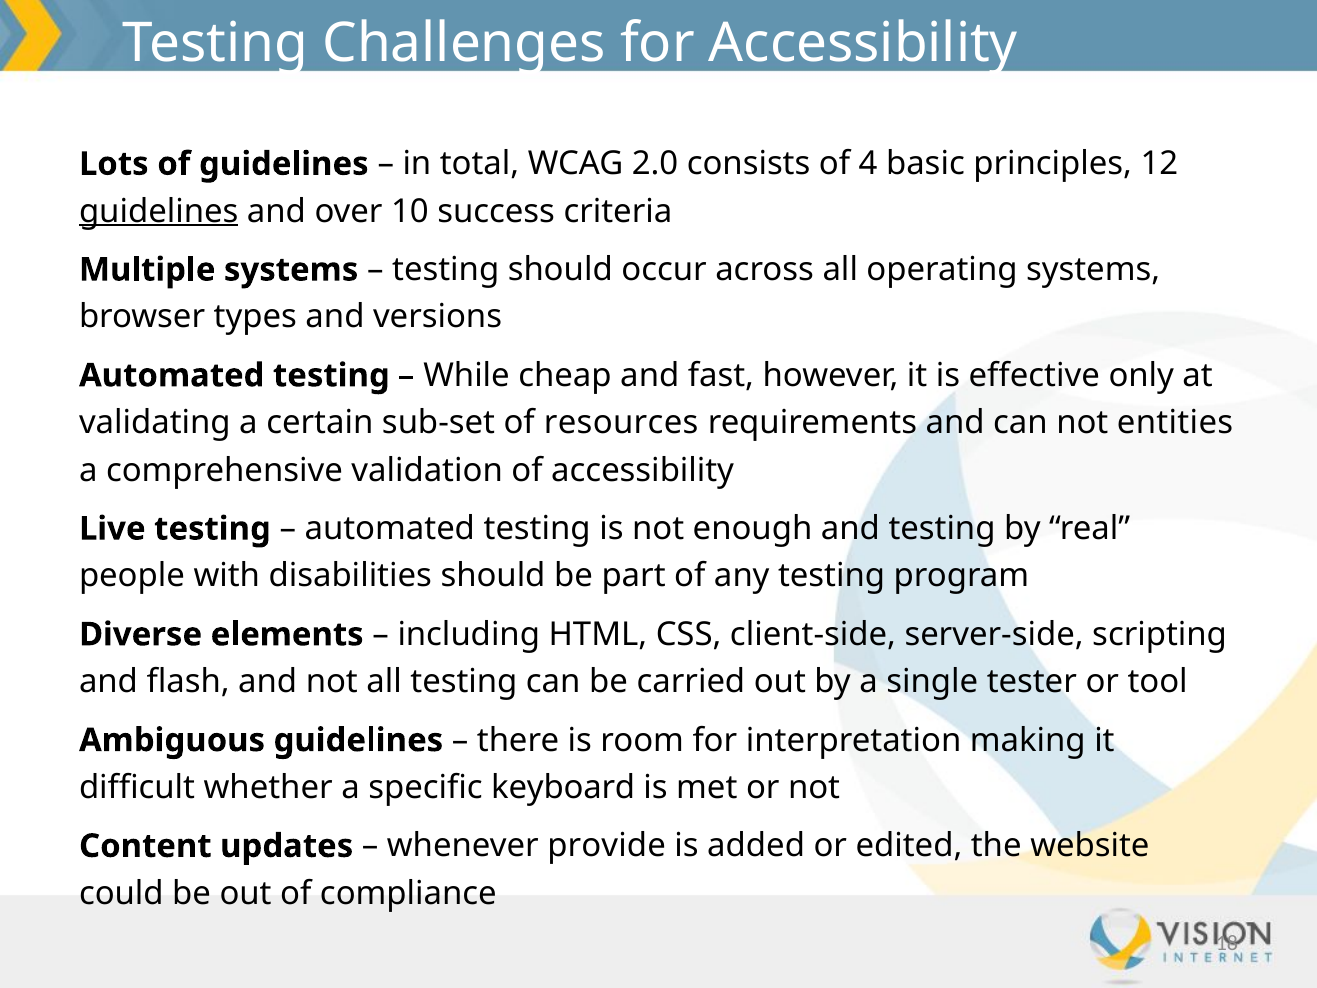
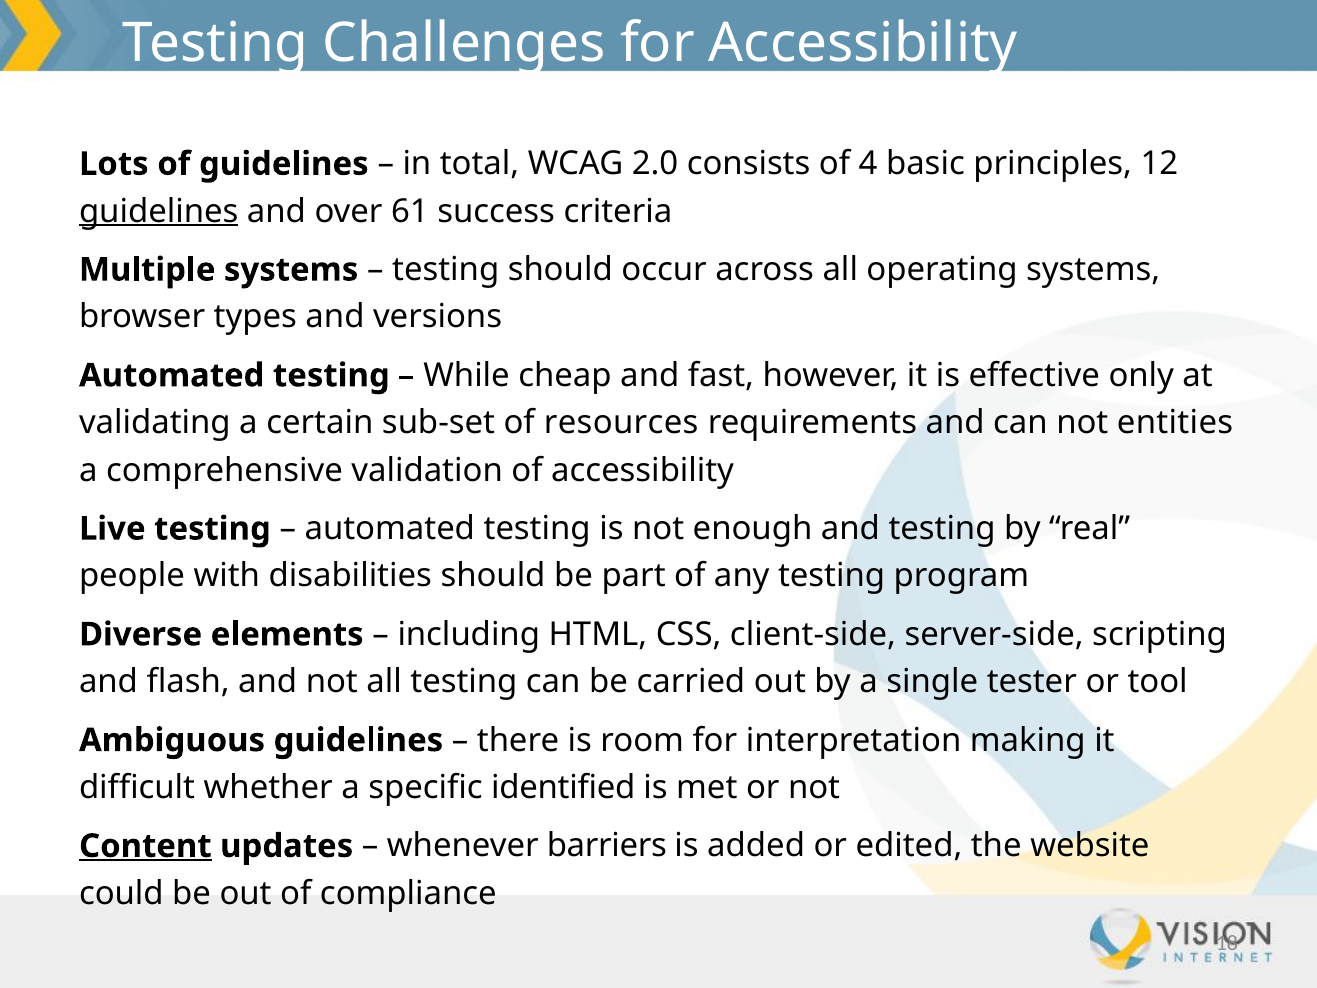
10: 10 -> 61 (410, 211)
keyboard: keyboard -> identified (563, 788)
Content underline: none -> present (145, 846)
provide: provide -> barriers (607, 846)
